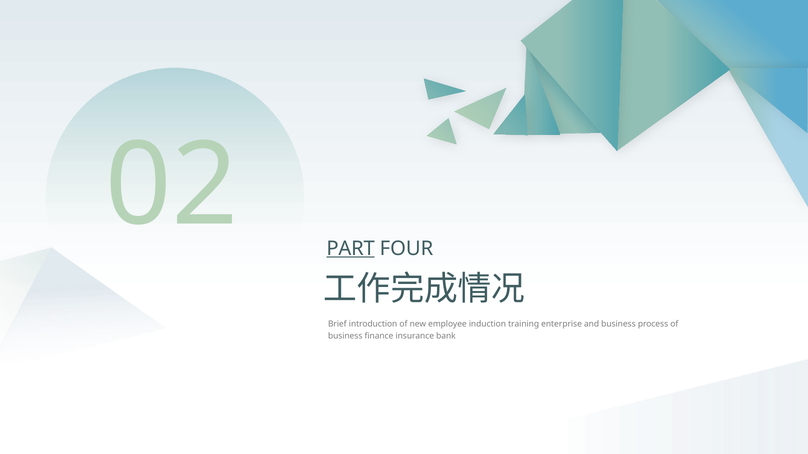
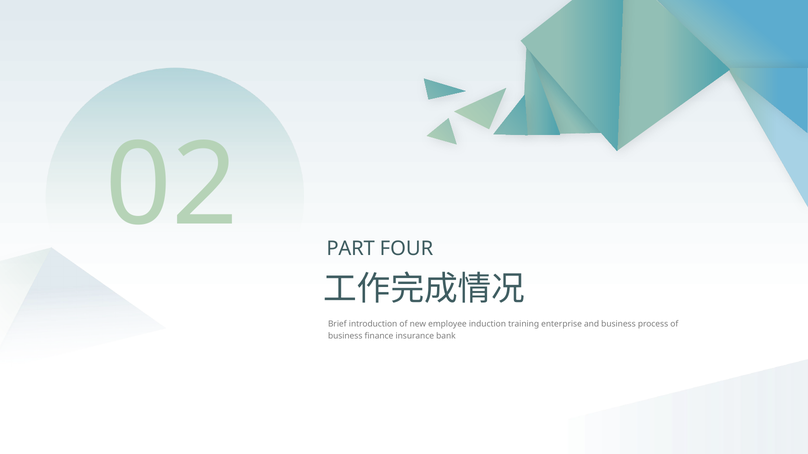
PART underline: present -> none (351, 249)
